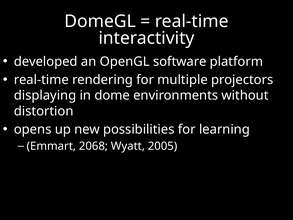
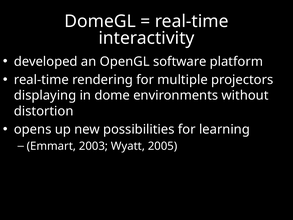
2068: 2068 -> 2003 (93, 146)
